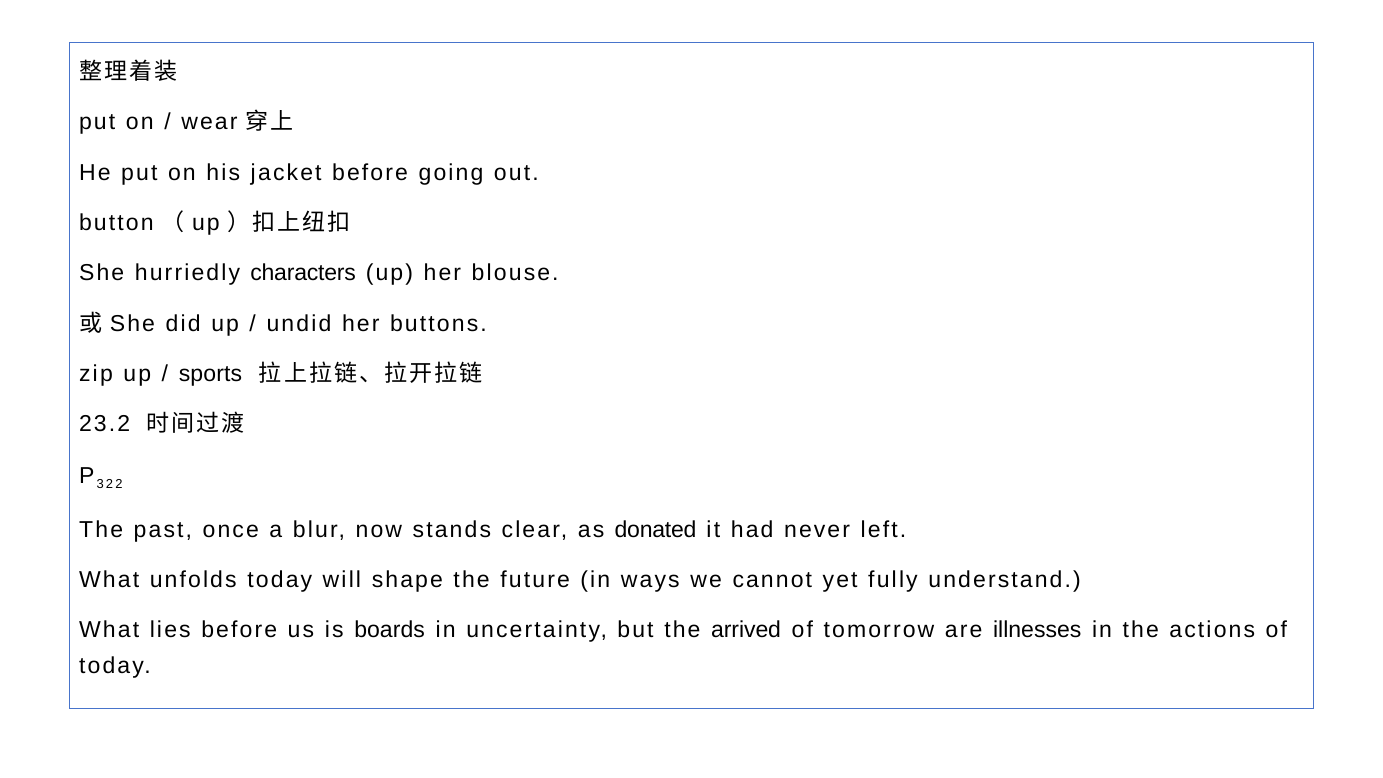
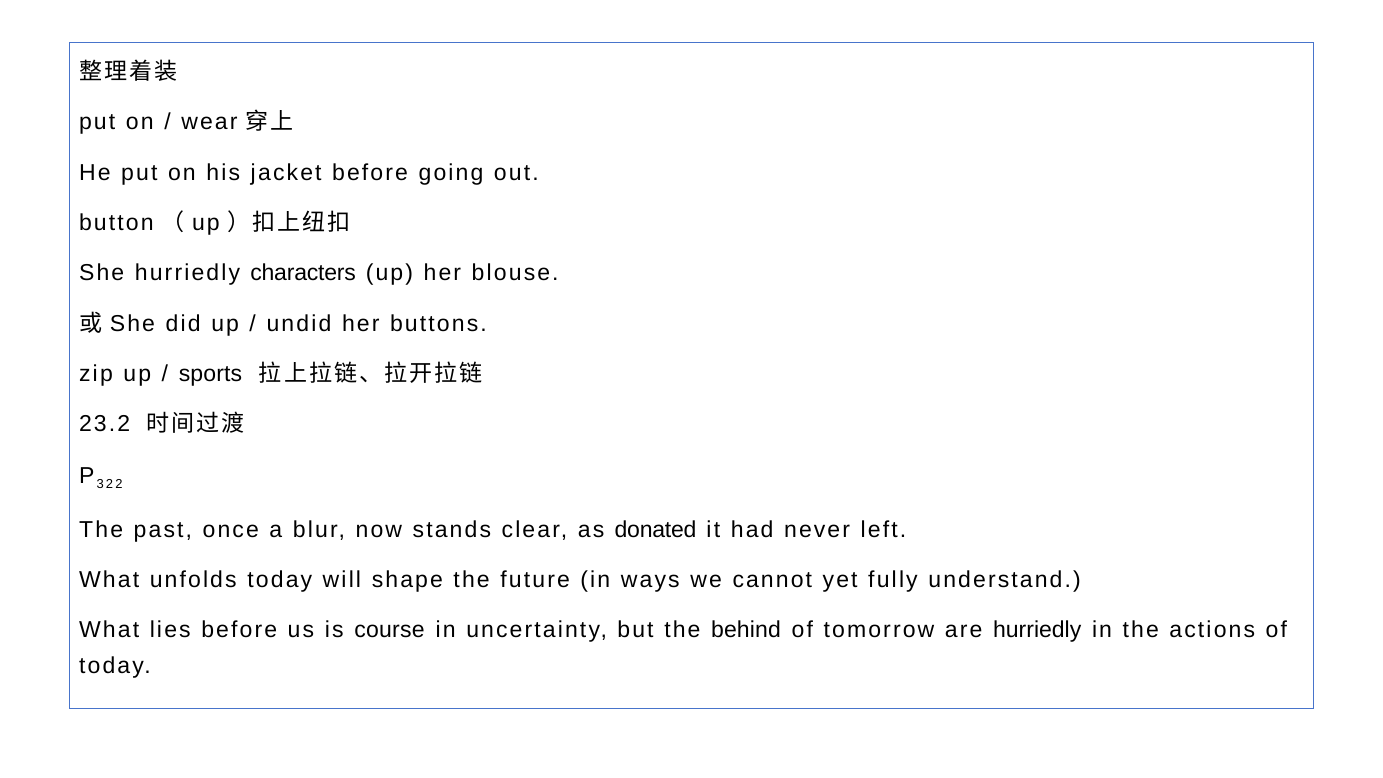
boards: boards -> course (389, 630)
arrived: arrived -> behind (746, 630)
are illnesses: illnesses -> hurriedly (1037, 630)
